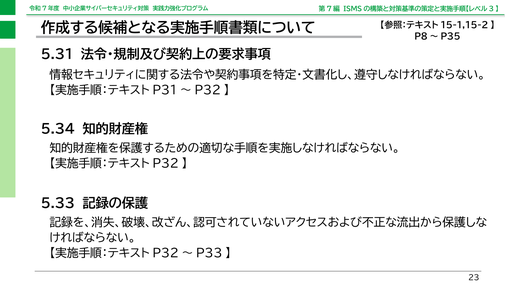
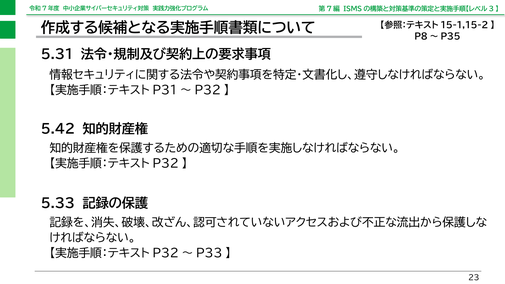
5.34: 5.34 -> 5.42 (58, 129)
